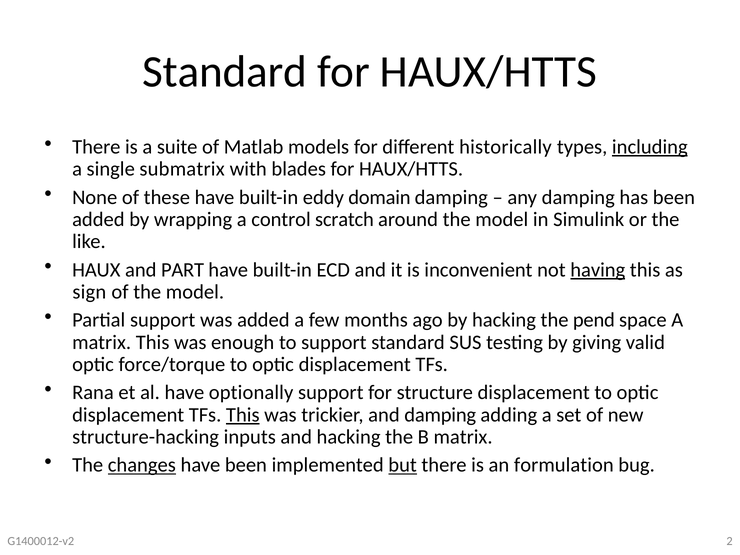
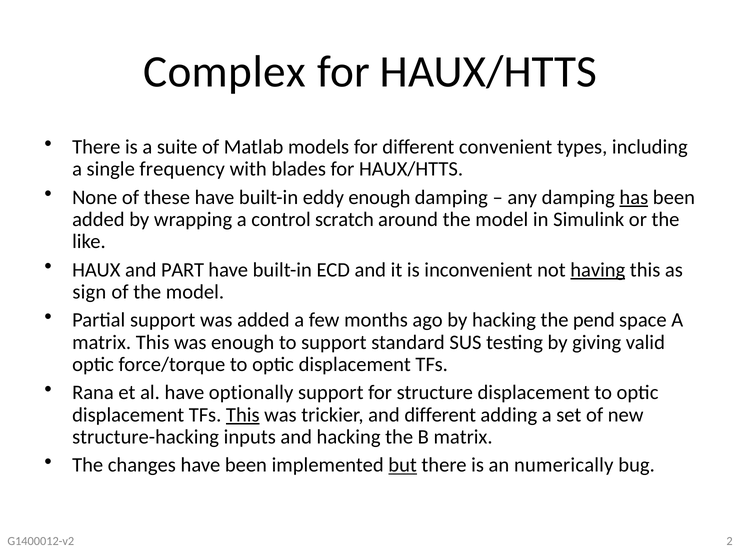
Standard: Standard -> Complex (225, 72)
historically: historically -> convenient (506, 147)
including underline: present -> none (650, 147)
submatrix: submatrix -> frequency (182, 169)
eddy domain: domain -> enough (379, 197)
has underline: none -> present (634, 197)
and damping: damping -> different (440, 415)
changes underline: present -> none (142, 465)
formulation: formulation -> numerically (564, 465)
